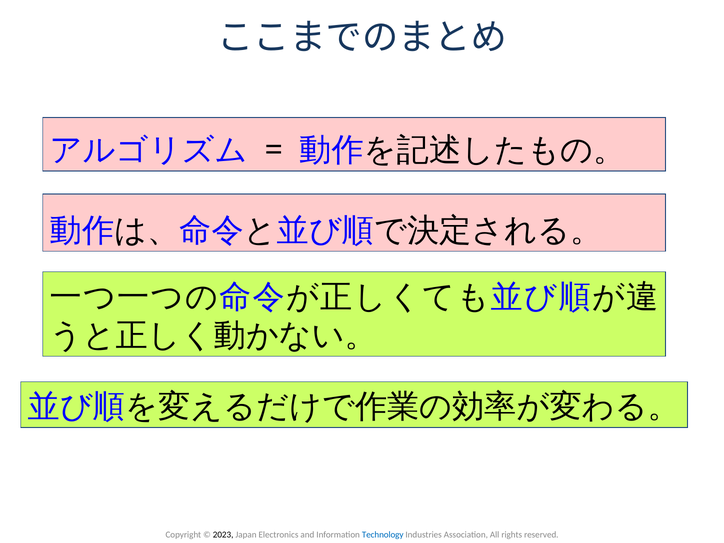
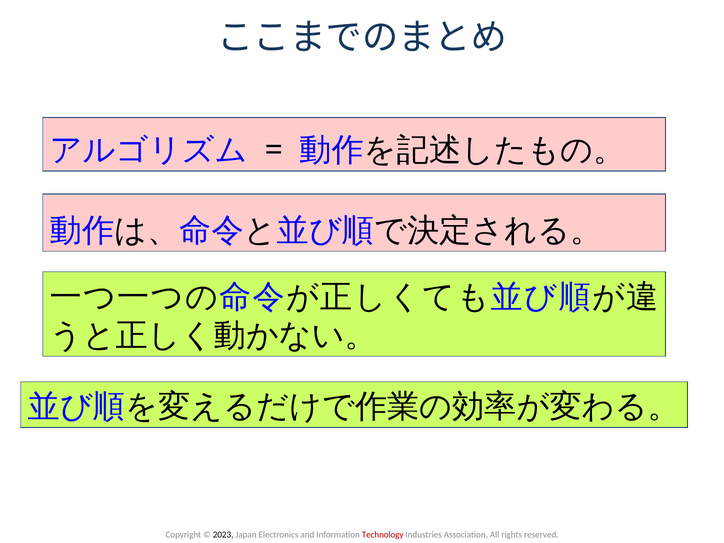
Technology colour: blue -> red (383, 535)
